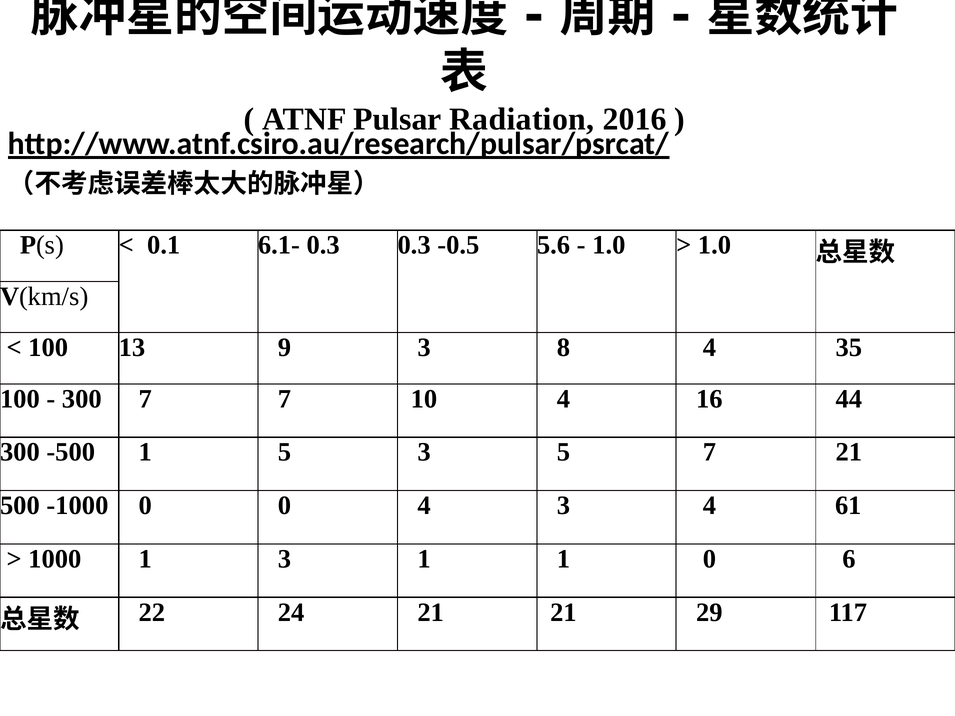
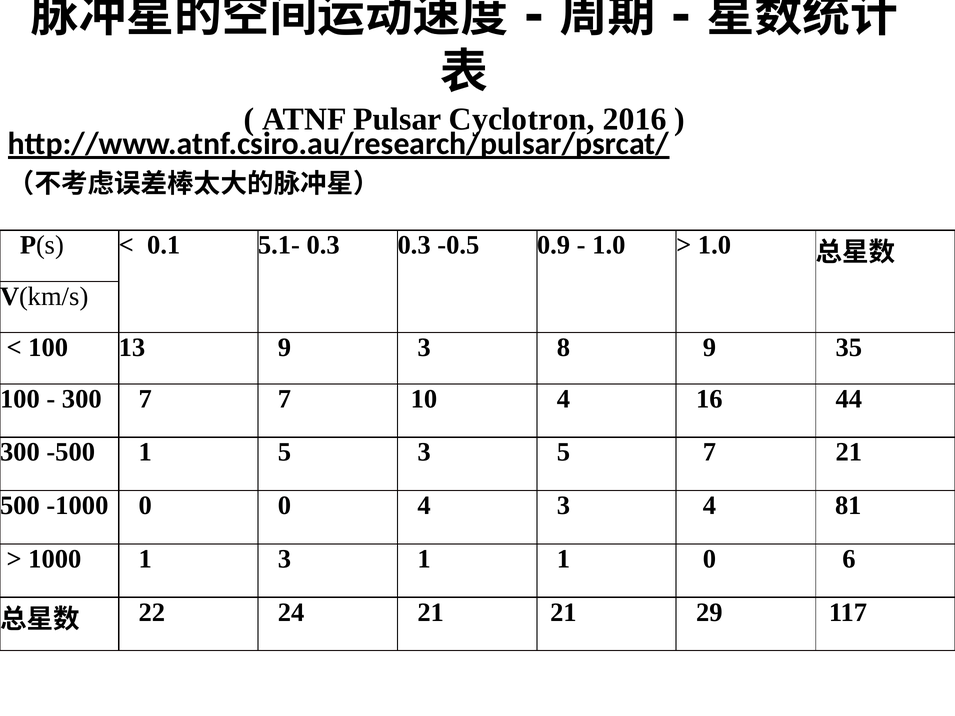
Radiation: Radiation -> Cyclotron (522, 119)
6.1-: 6.1- -> 5.1- (279, 245)
5.6: 5.6 -> 0.9 (554, 245)
8 4: 4 -> 9 (709, 348)
61: 61 -> 81 (848, 506)
